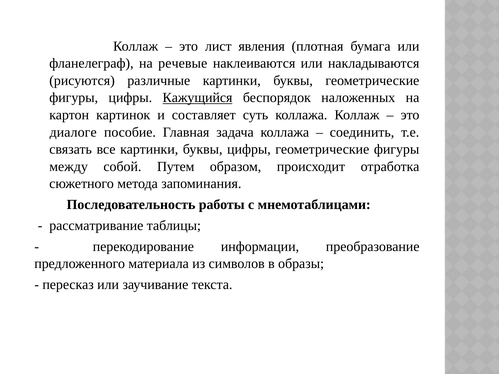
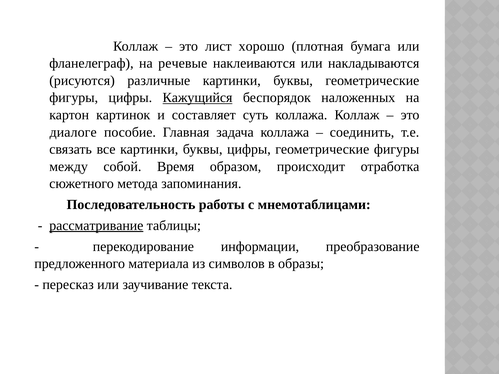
явления: явления -> хорошо (262, 46)
Путем: Путем -> Время (176, 167)
рассматривание underline: none -> present (96, 226)
